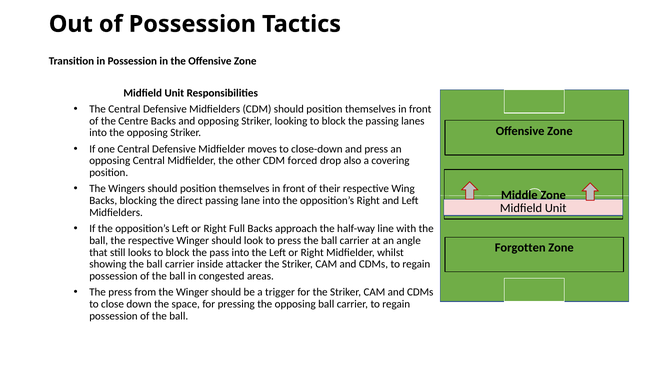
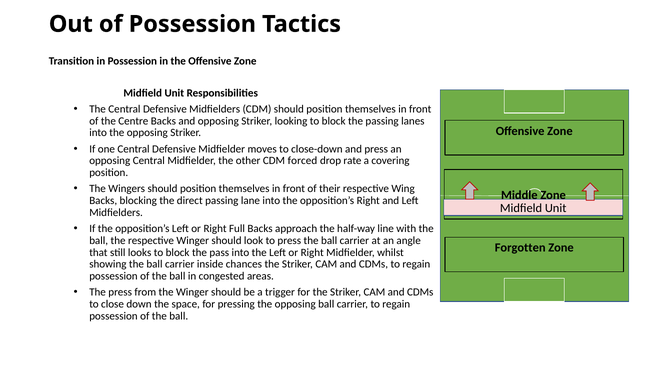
also: also -> rate (352, 161)
attacker: attacker -> chances (244, 265)
